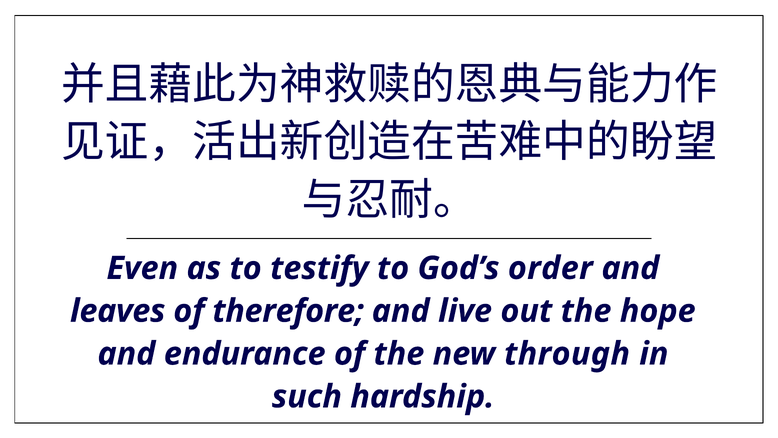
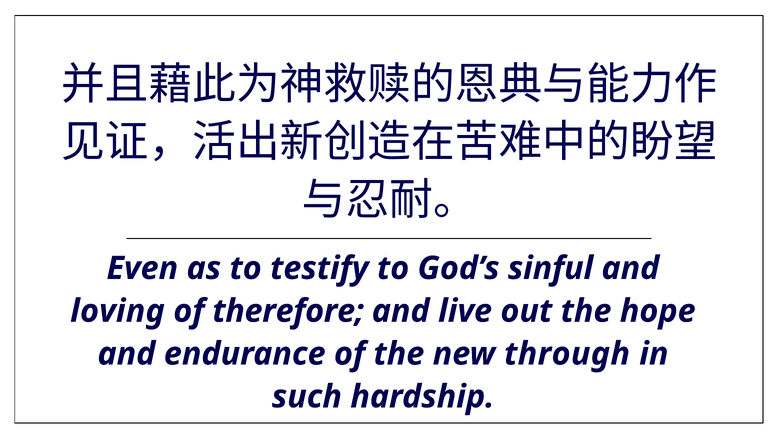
order: order -> sinful (551, 268)
leaves: leaves -> loving (118, 311)
